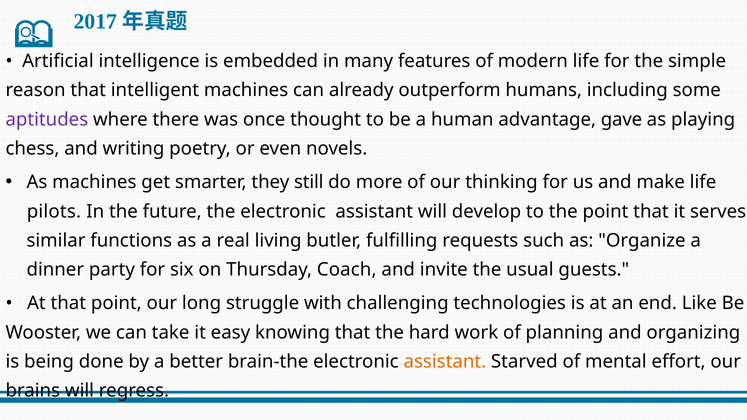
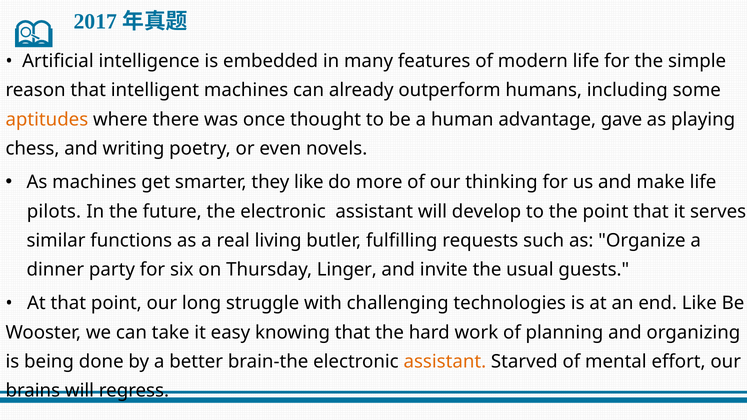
aptitudes colour: purple -> orange (47, 119)
they still: still -> like (309, 182)
Coach: Coach -> Linger (347, 270)
